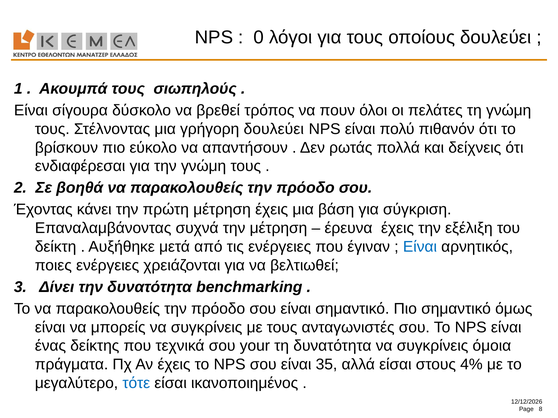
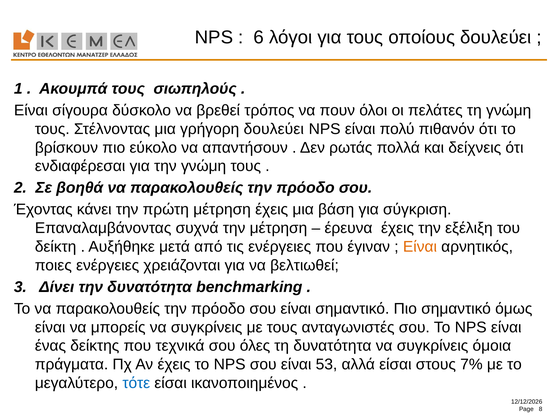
0: 0 -> 6 (259, 37)
Είναι colour: blue -> orange (420, 247)
your: your -> όλες (255, 346)
35: 35 -> 53 (326, 365)
4%: 4% -> 7% (471, 365)
